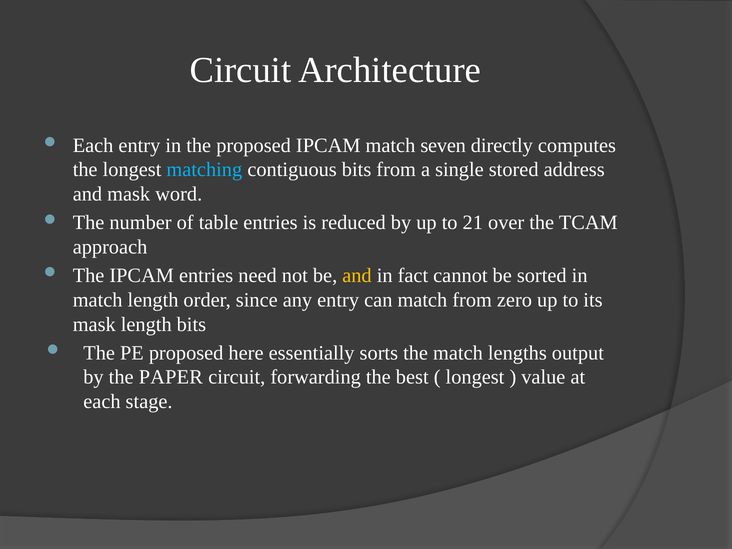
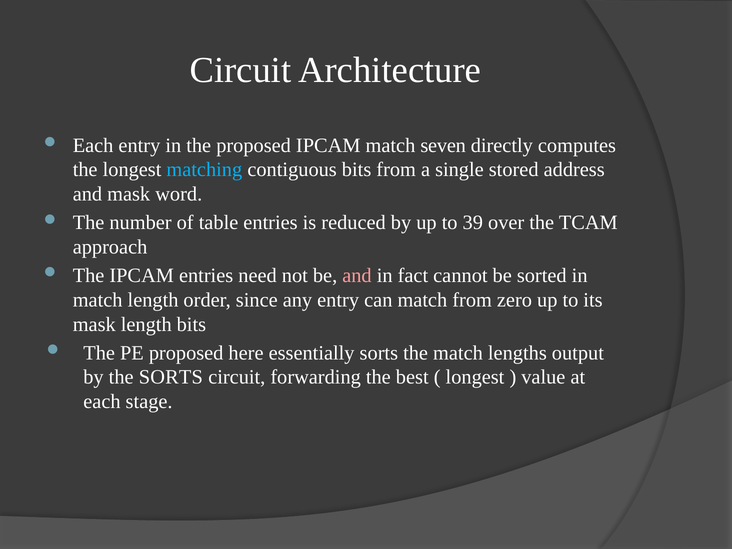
21: 21 -> 39 (473, 223)
and colour: yellow -> pink (357, 276)
the PAPER: PAPER -> SORTS (171, 377)
